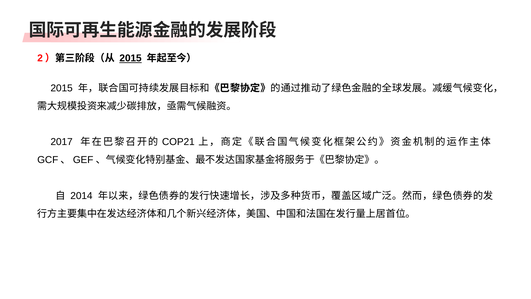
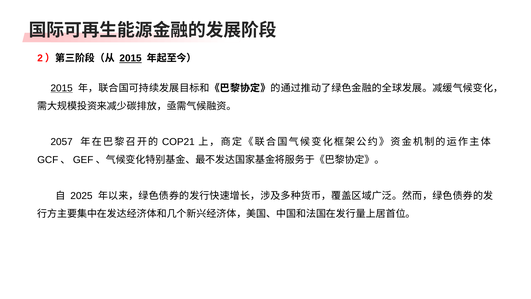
2015 underline: none -> present (62, 88)
2017: 2017 -> 2057 (62, 142)
2014: 2014 -> 2025 (81, 196)
